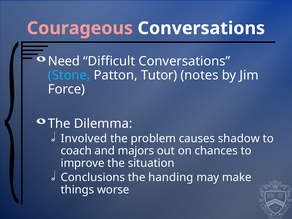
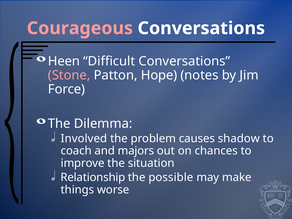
Need: Need -> Heen (64, 61)
Stone colour: light blue -> pink (69, 75)
Tutor: Tutor -> Hope (159, 75)
Conclusions: Conclusions -> Relationship (93, 177)
handing: handing -> possible (171, 177)
